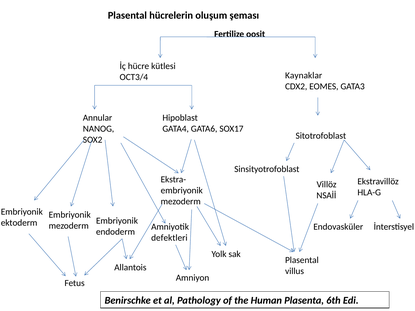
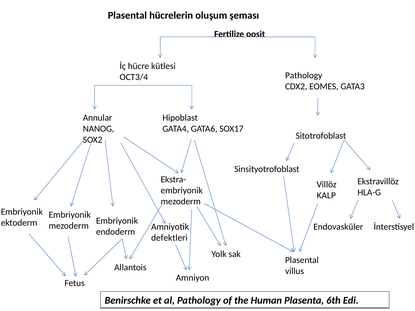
OCT3/4 Kaynaklar: Kaynaklar -> Pathology (304, 75)
NSAİİ: NSAİİ -> KALP (326, 196)
